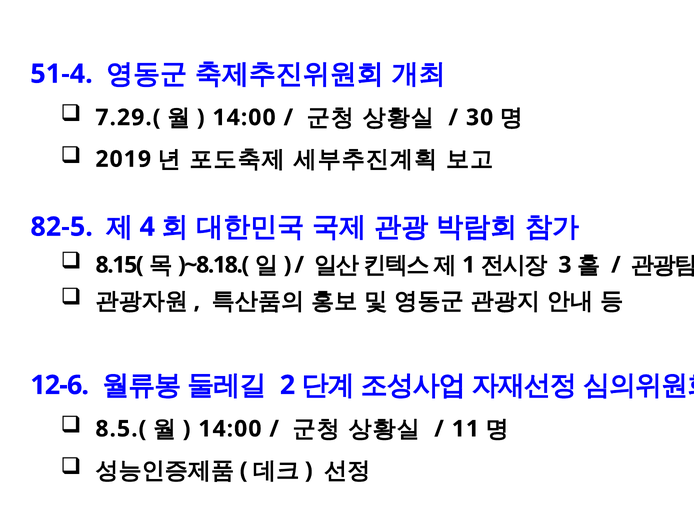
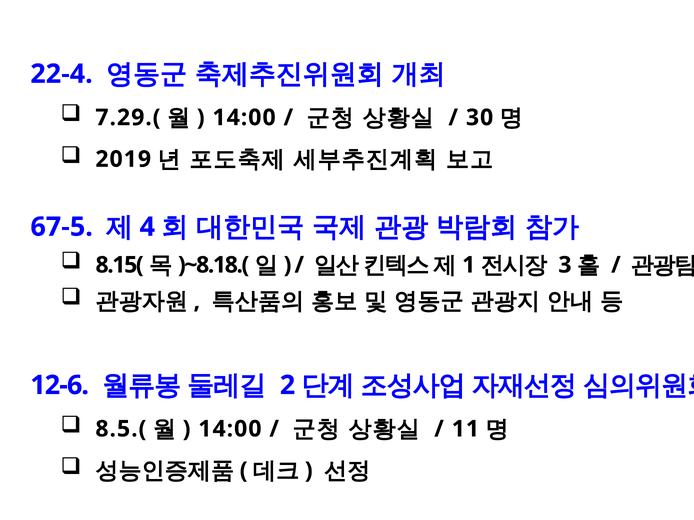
51-4: 51-4 -> 22-4 (62, 74)
82-5: 82-5 -> 67-5 (62, 227)
